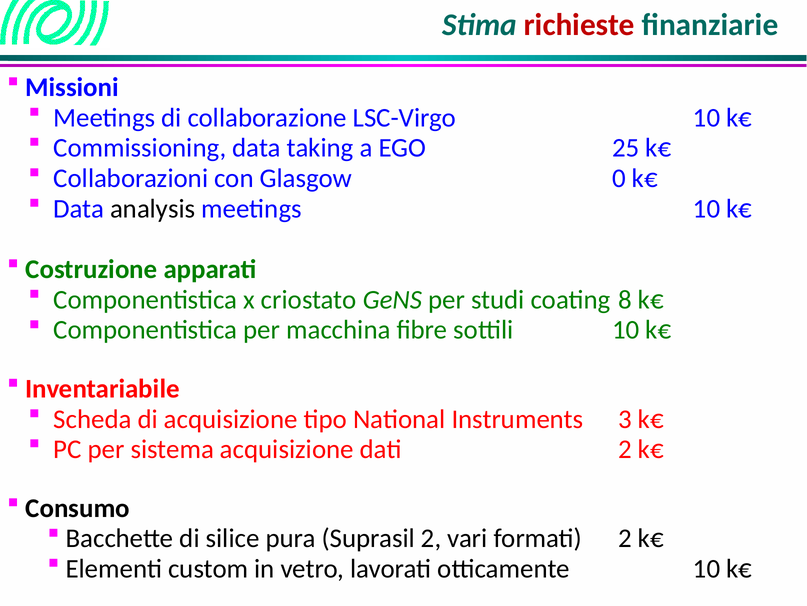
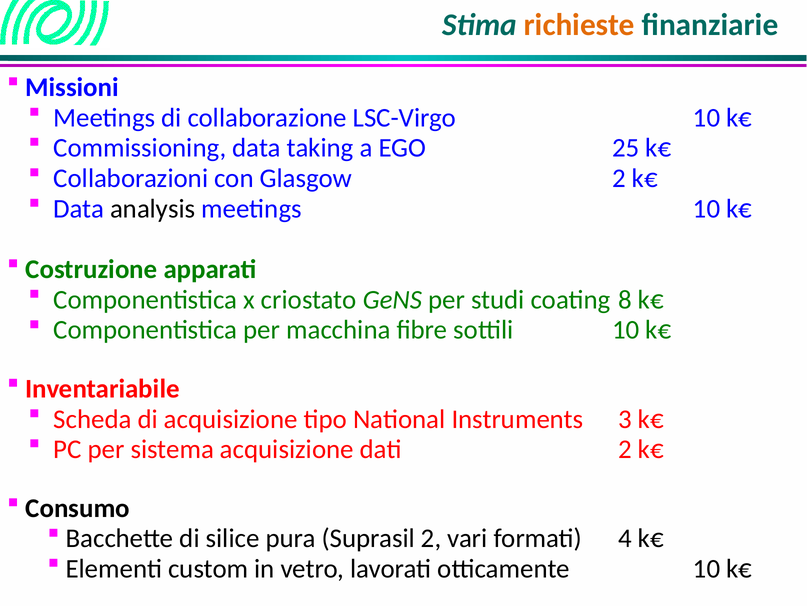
richieste colour: red -> orange (579, 25)
Glasgow 0: 0 -> 2 (619, 178)
formati 2: 2 -> 4 (625, 538)
